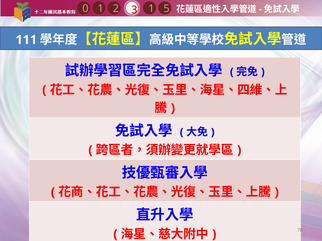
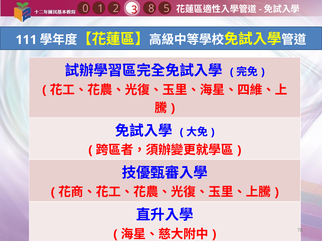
1 1: 1 -> 8 (151, 9)
